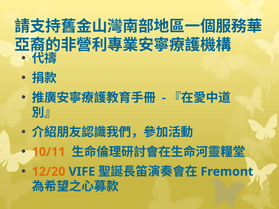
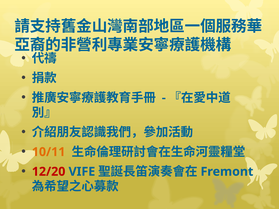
12/20 colour: orange -> red (49, 172)
